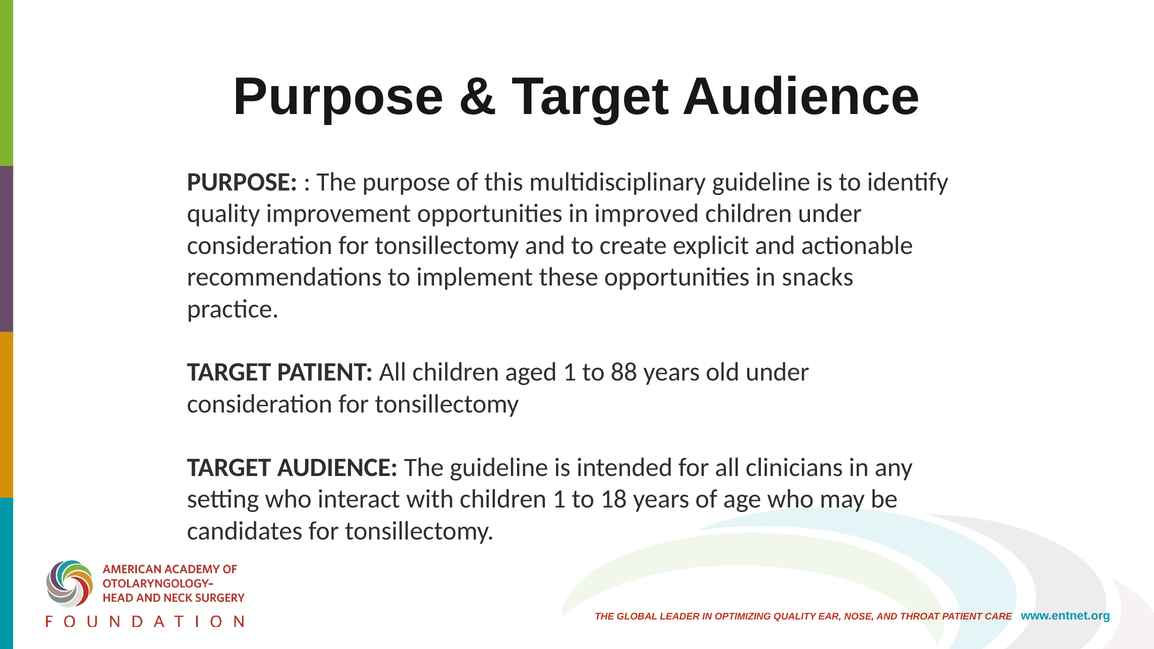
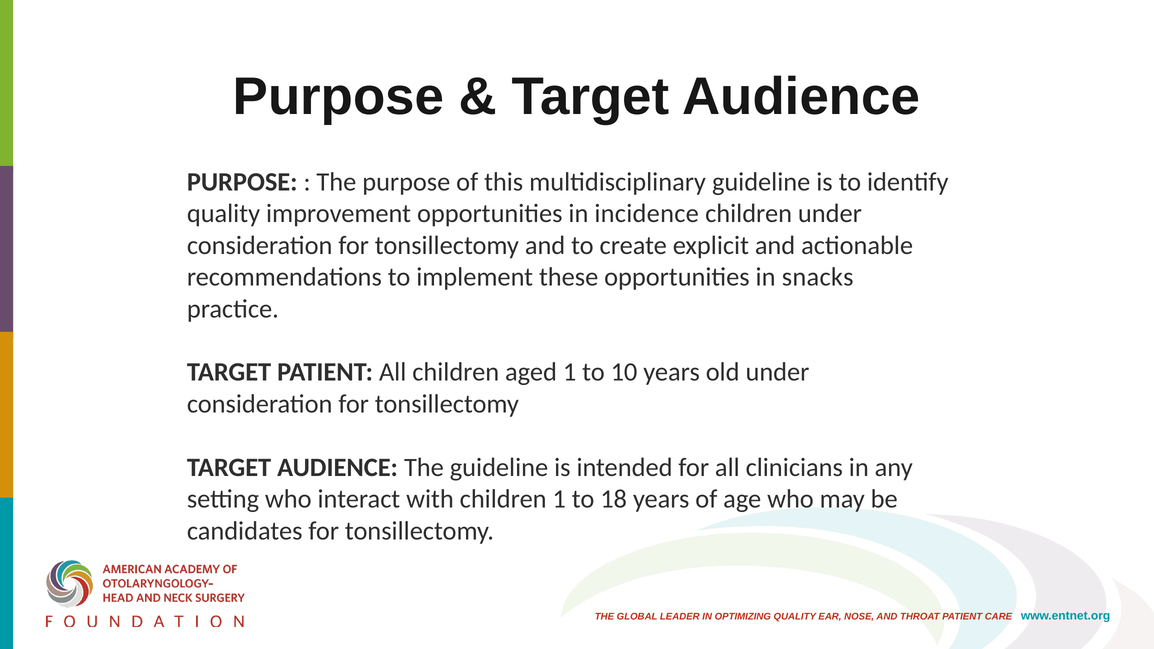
improved: improved -> incidence (647, 214)
88: 88 -> 10 (624, 372)
